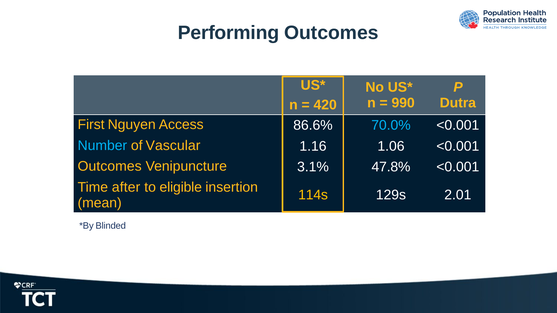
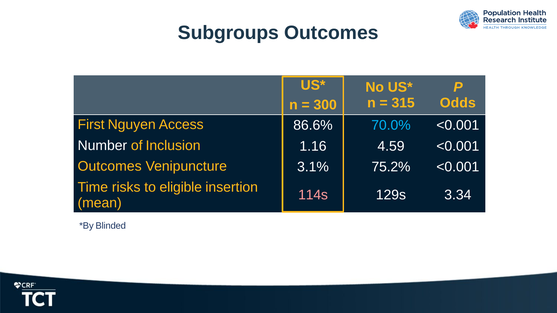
Performing: Performing -> Subgroups (228, 33)
990: 990 -> 315 (403, 103)
Dutra: Dutra -> Odds (458, 103)
420: 420 -> 300 (325, 105)
Number colour: light blue -> white (102, 146)
Vascular: Vascular -> Inclusion (173, 146)
1.06: 1.06 -> 4.59 (391, 146)
47.8%: 47.8% -> 75.2% (391, 167)
after: after -> risks (126, 187)
114s colour: yellow -> pink (313, 195)
2.01: 2.01 -> 3.34 (458, 195)
